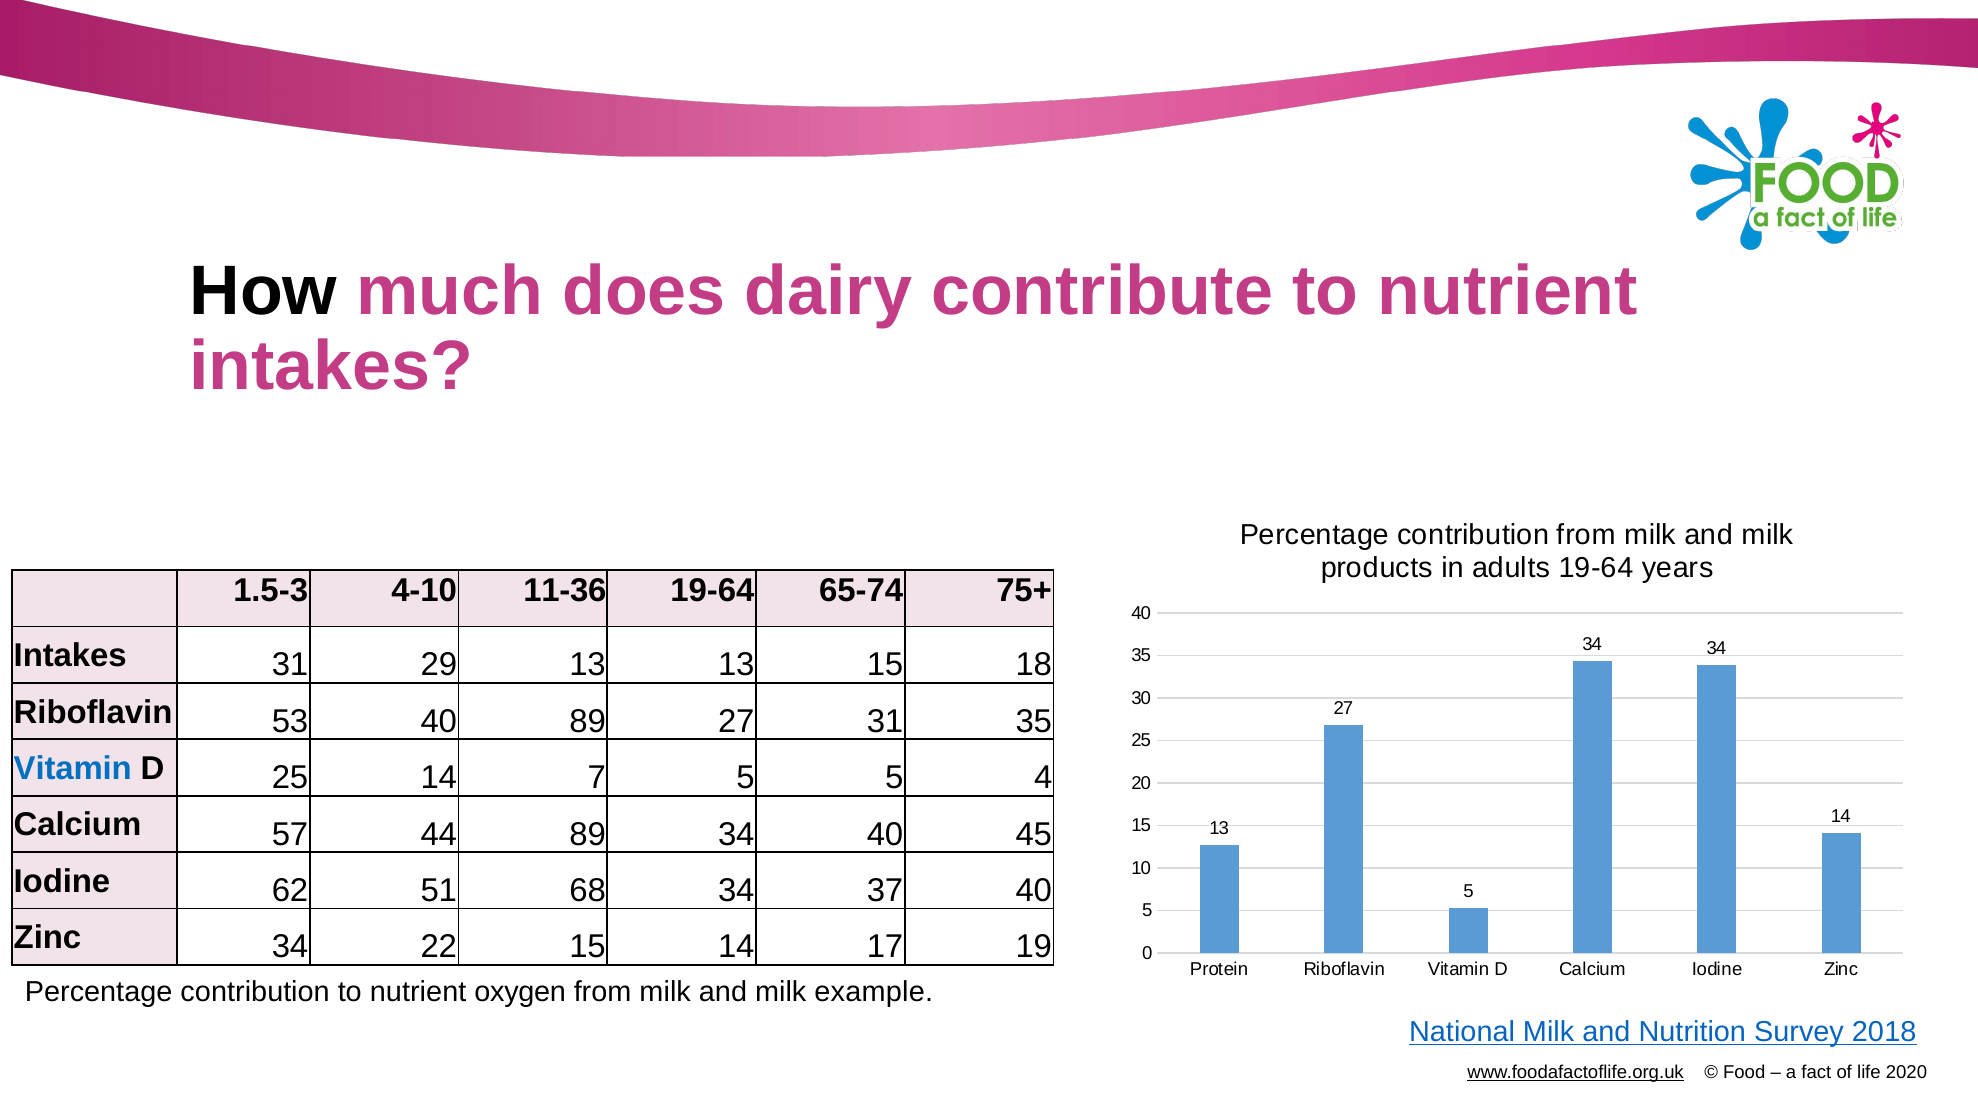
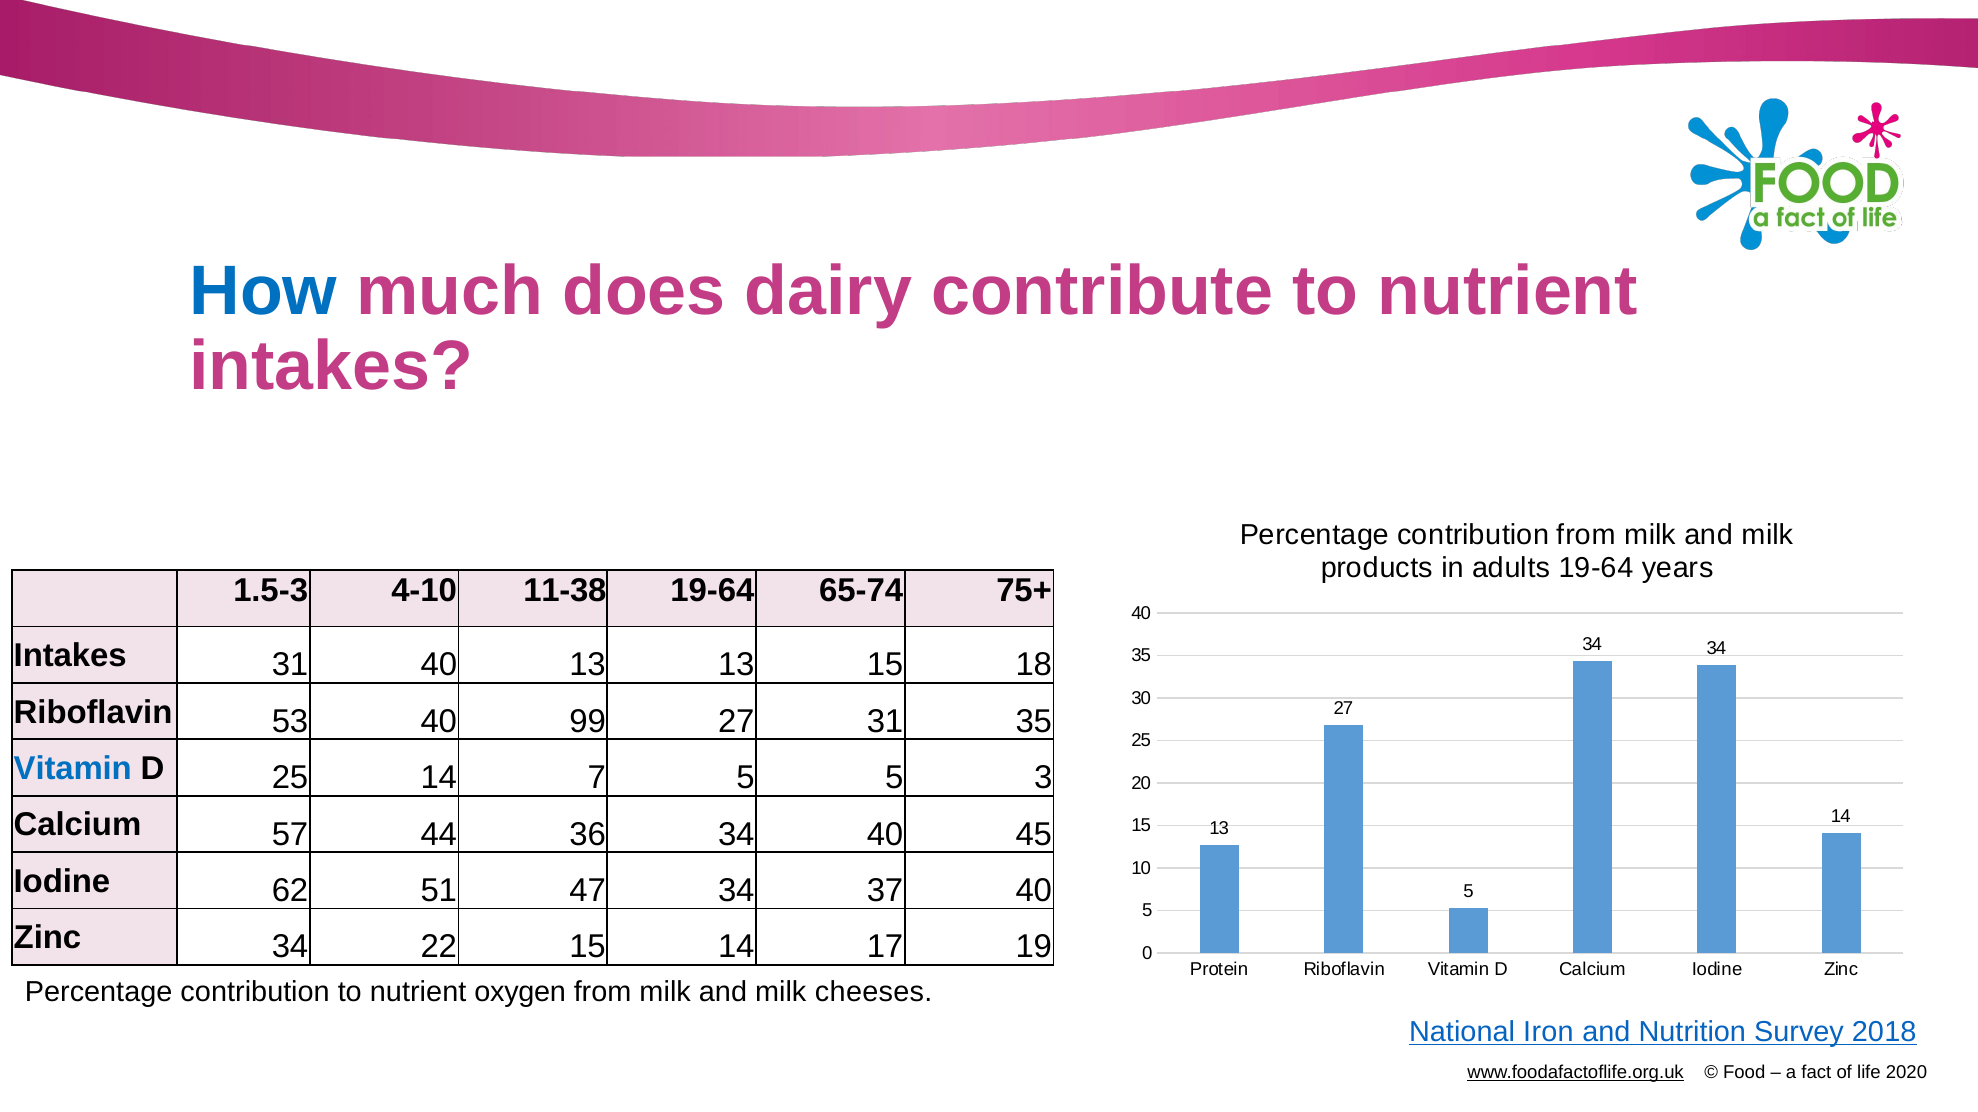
How colour: black -> blue (263, 291)
11-36: 11-36 -> 11-38 (565, 591)
31 29: 29 -> 40 (439, 665)
40 89: 89 -> 99 (588, 722)
4: 4 -> 3 (1043, 778)
44 89: 89 -> 36 (588, 835)
68: 68 -> 47 (588, 891)
example: example -> cheeses (874, 993)
National Milk: Milk -> Iron (1549, 1032)
